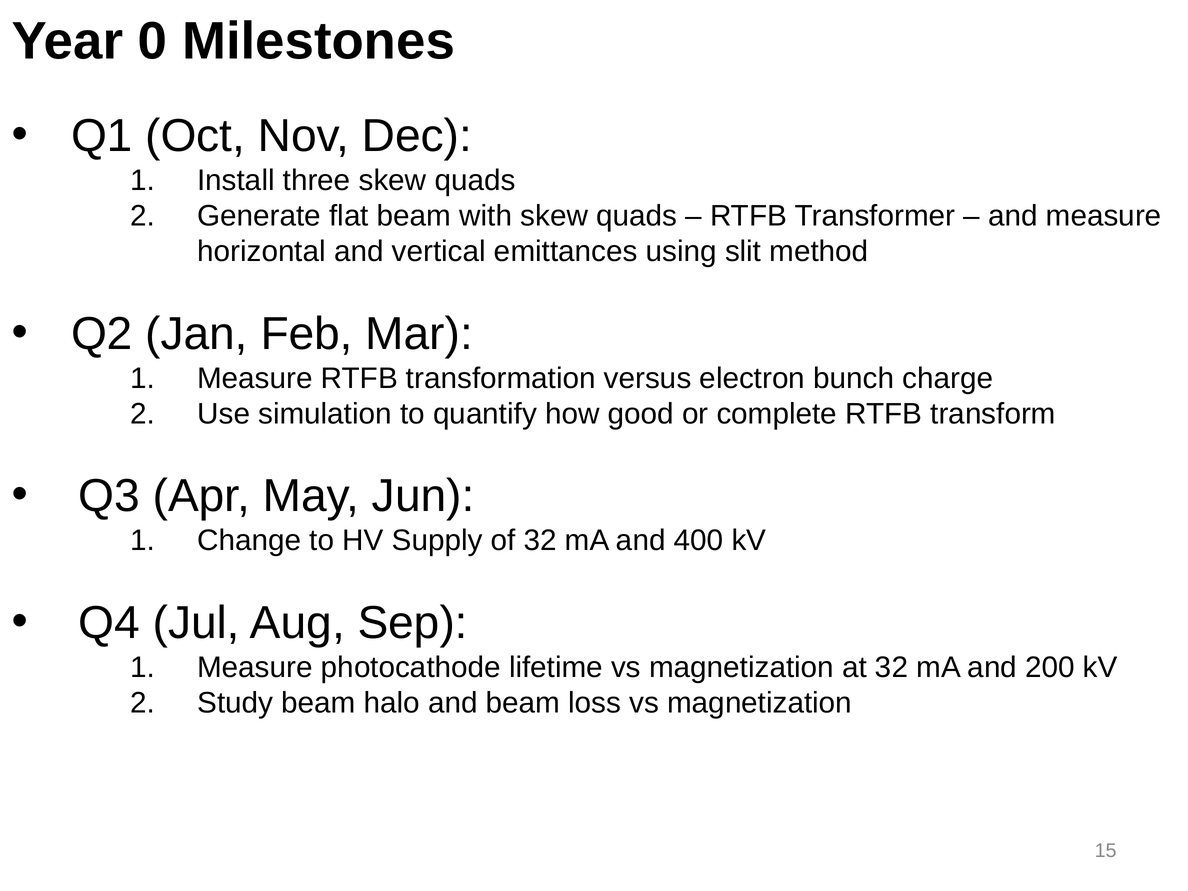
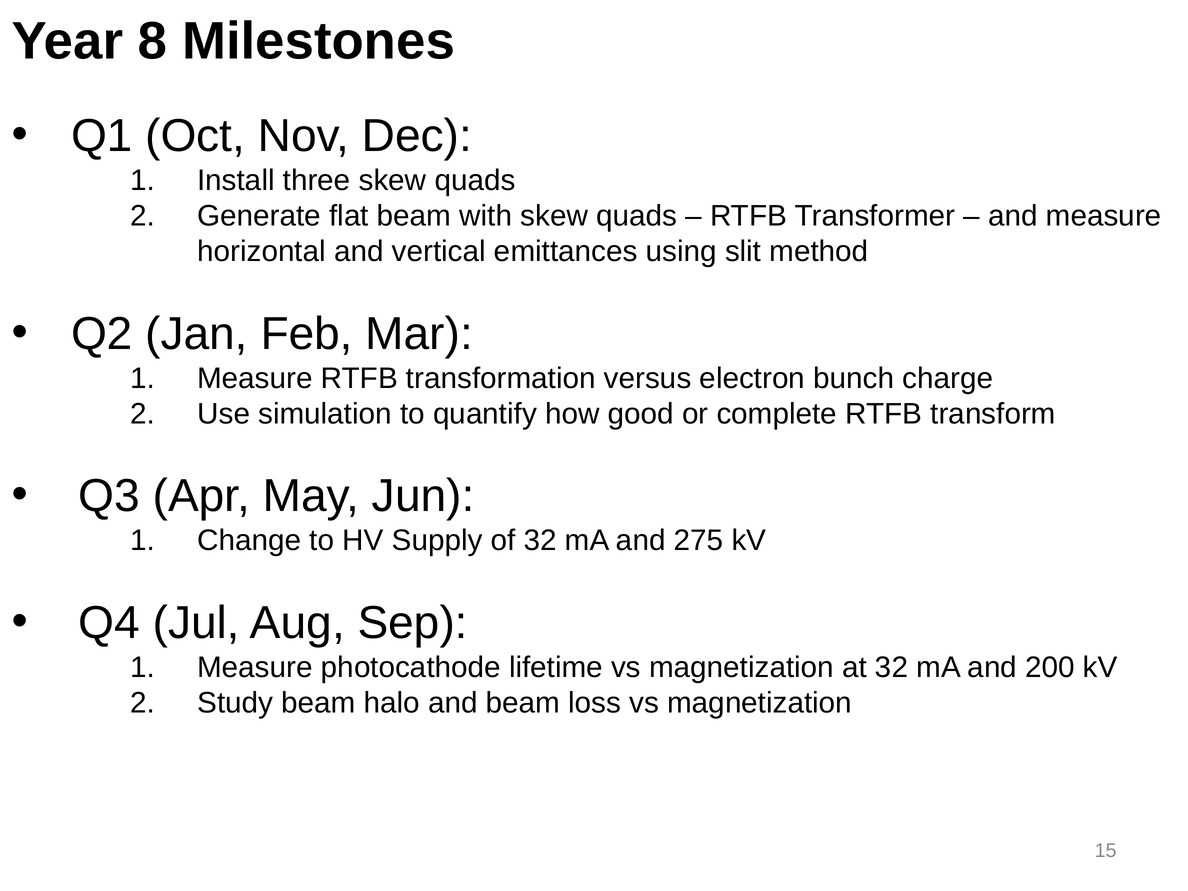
0: 0 -> 8 (153, 41)
400: 400 -> 275 (699, 541)
